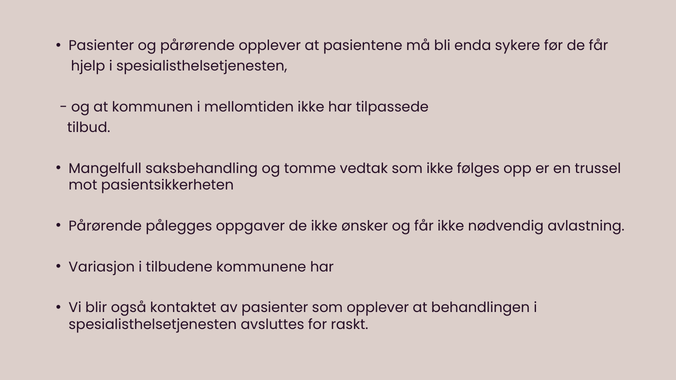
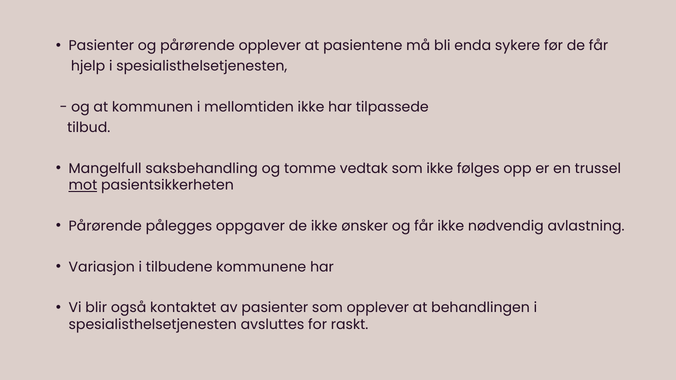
mot underline: none -> present (83, 185)
